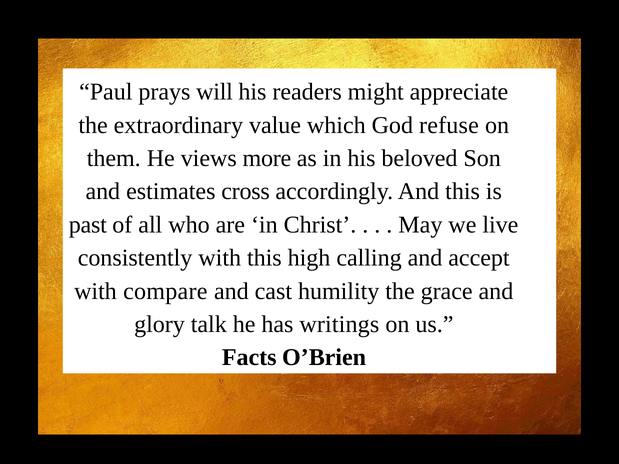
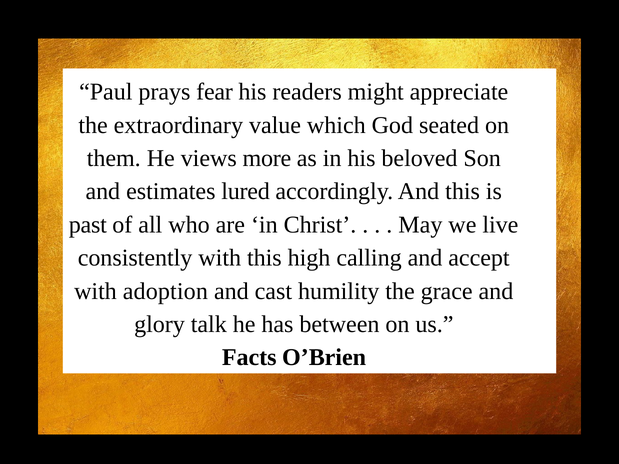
will: will -> fear (215, 92)
refuse: refuse -> seated (449, 125)
cross: cross -> lured (246, 192)
compare: compare -> adoption (165, 291)
writings: writings -> between (339, 324)
